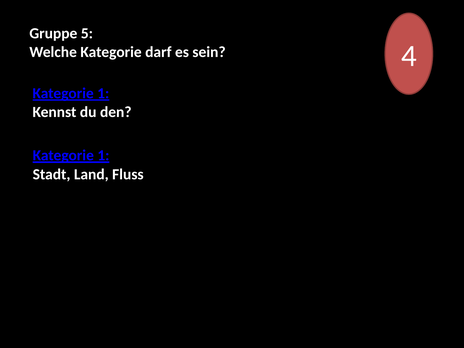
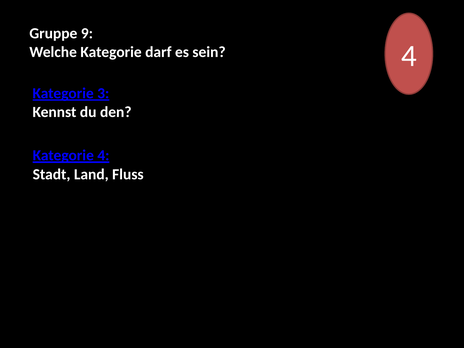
5: 5 -> 9 (87, 33)
1: 1 -> 3 (103, 93)
1: 1 -> 4 (103, 155)
